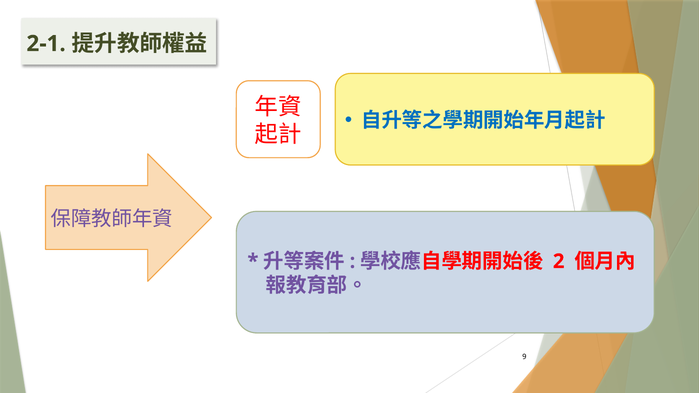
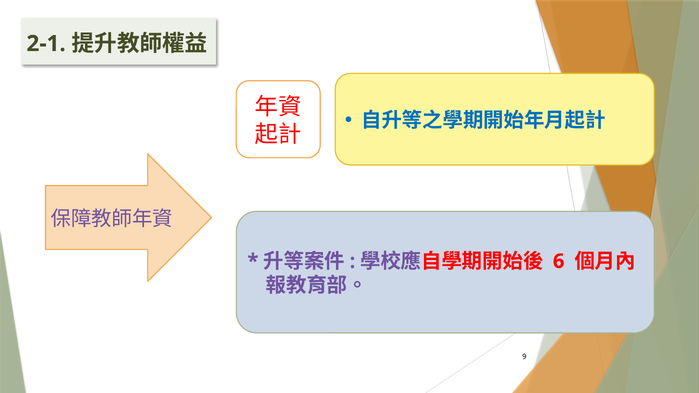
2: 2 -> 6 (559, 261)
